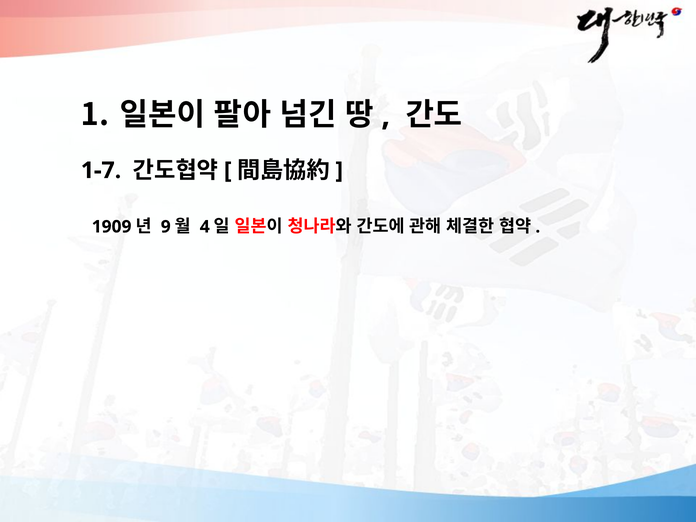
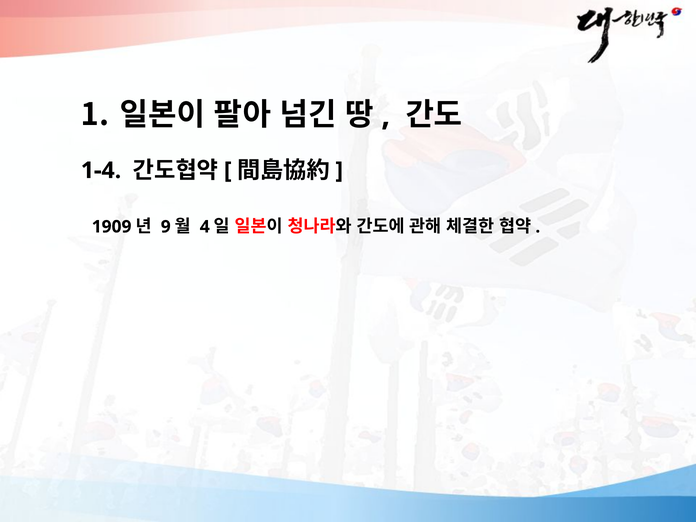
1-7: 1-7 -> 1-4 (101, 170)
